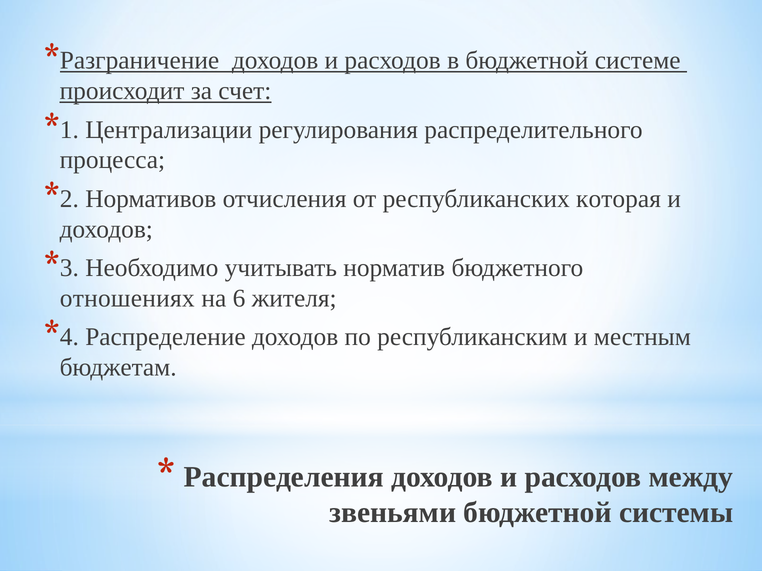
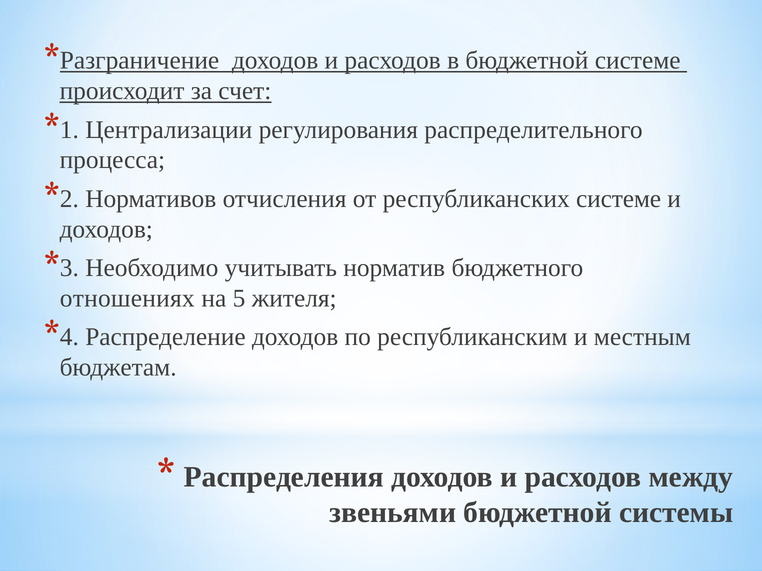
республиканских которая: которая -> системе (619, 199)
6: 6 -> 5 (239, 299)
